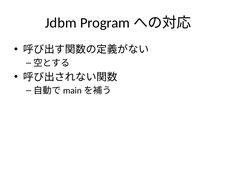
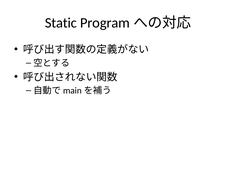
Jdbm: Jdbm -> Static (61, 23)
